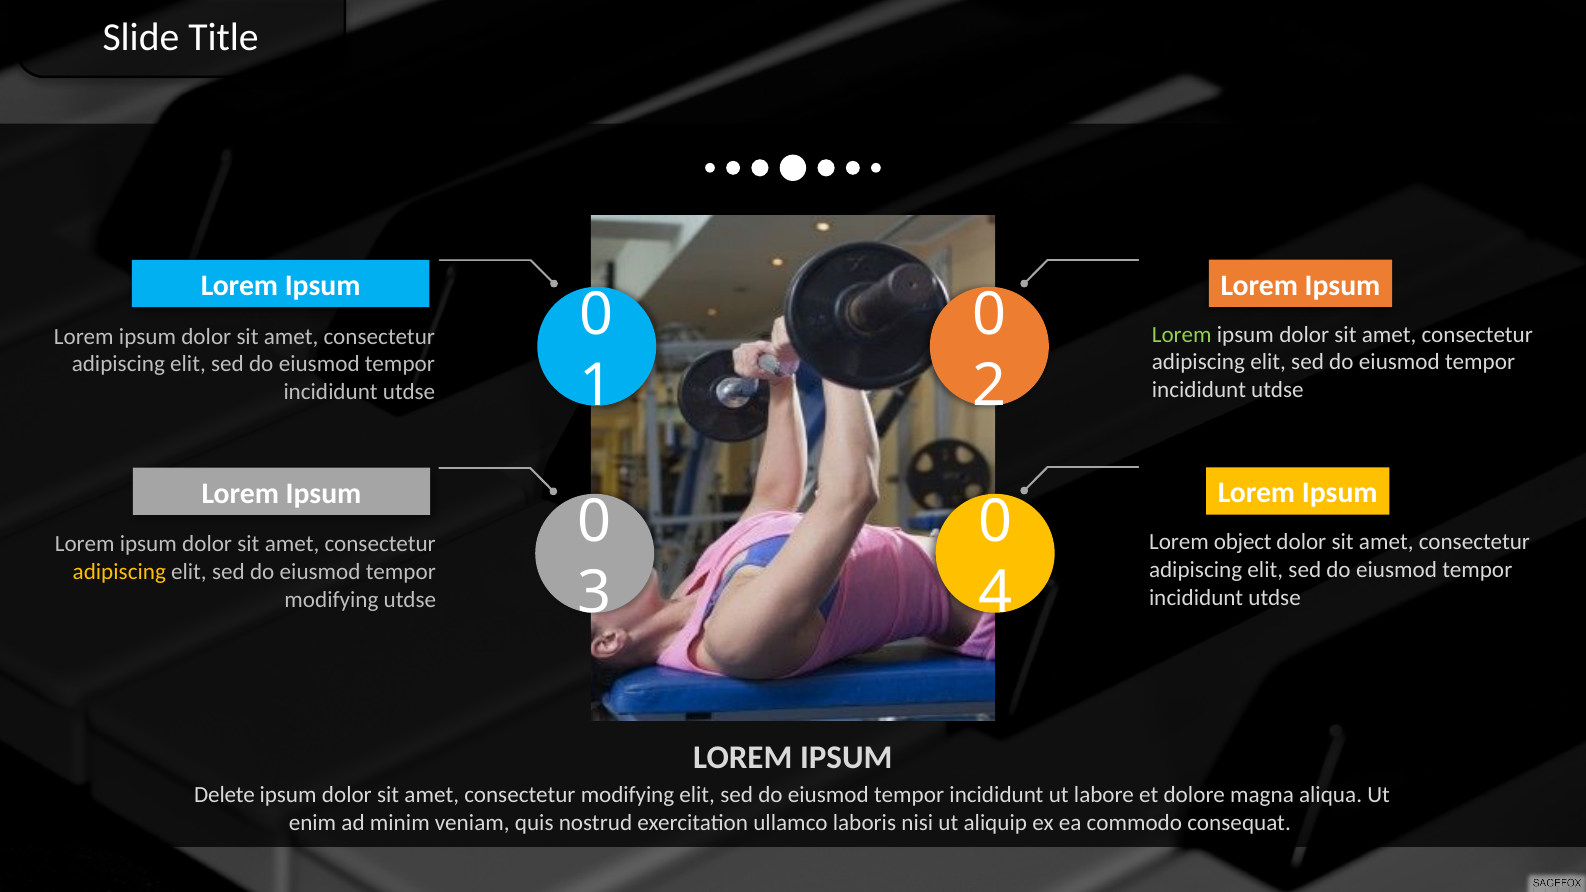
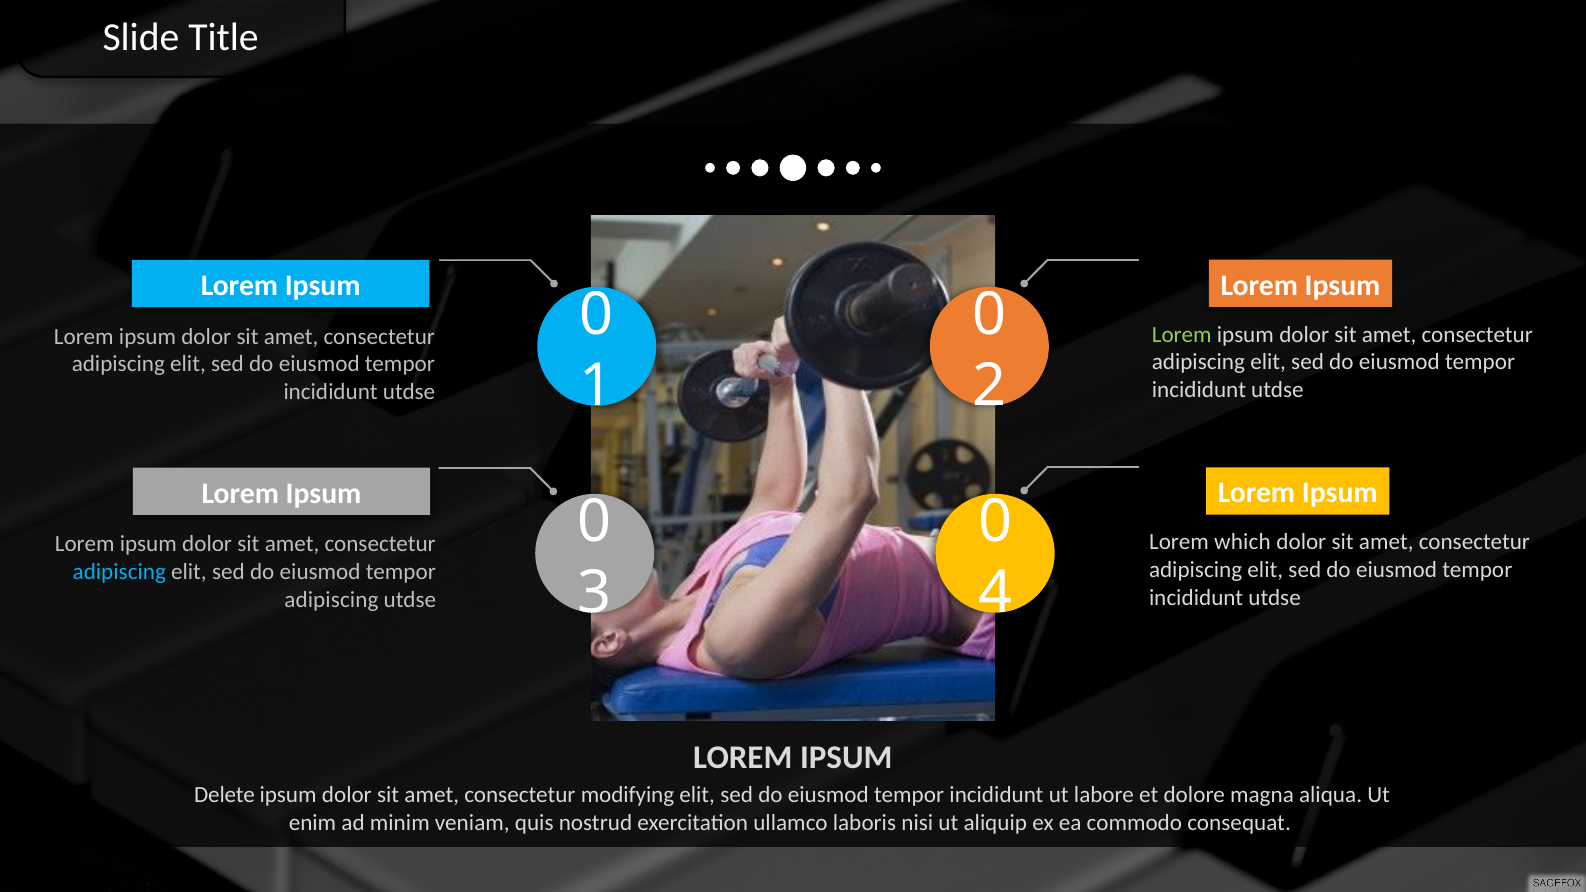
object: object -> which (1242, 542)
adipiscing colour: yellow -> light blue (119, 572)
modifying: modifying -> adipiscing (331, 600)
